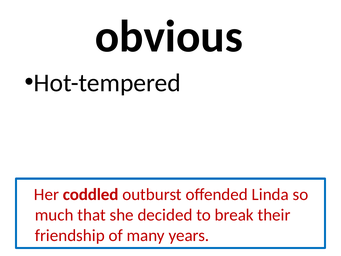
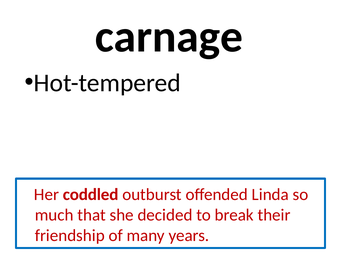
obvious: obvious -> carnage (169, 36)
